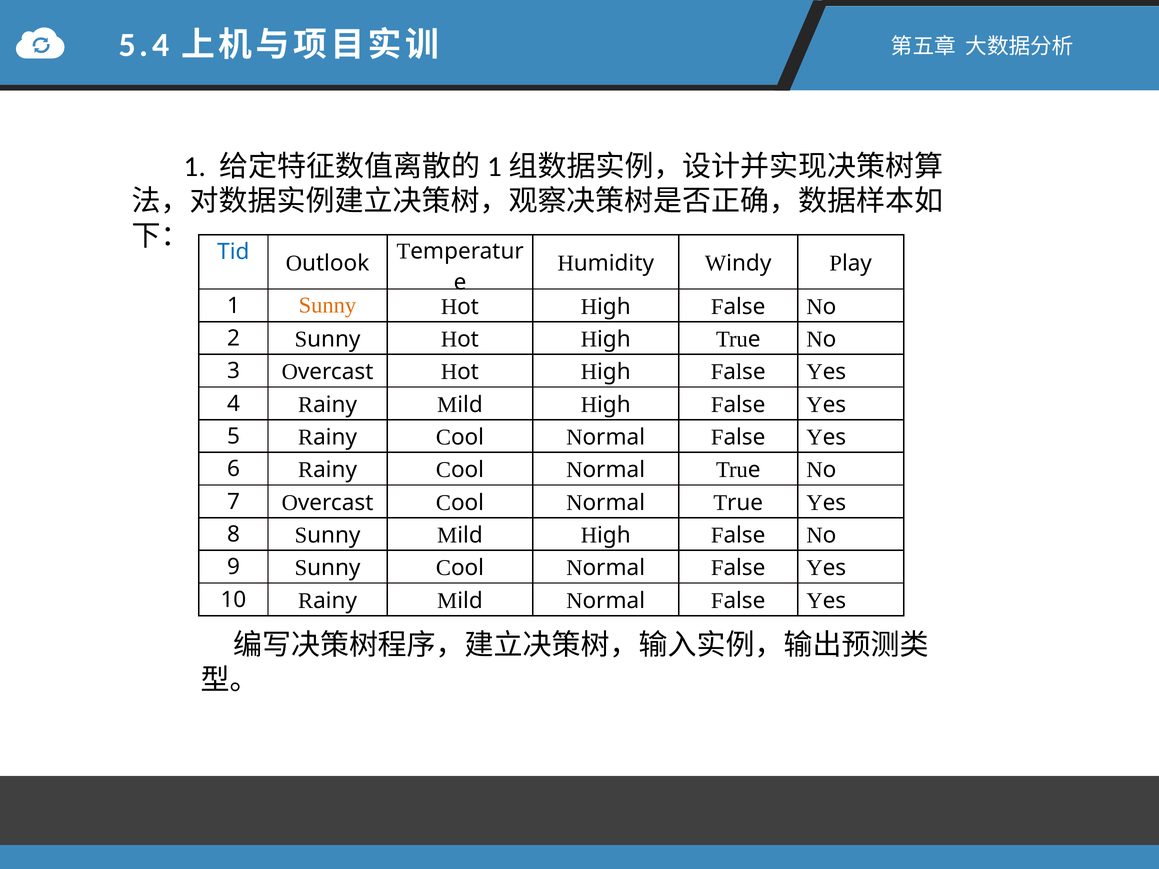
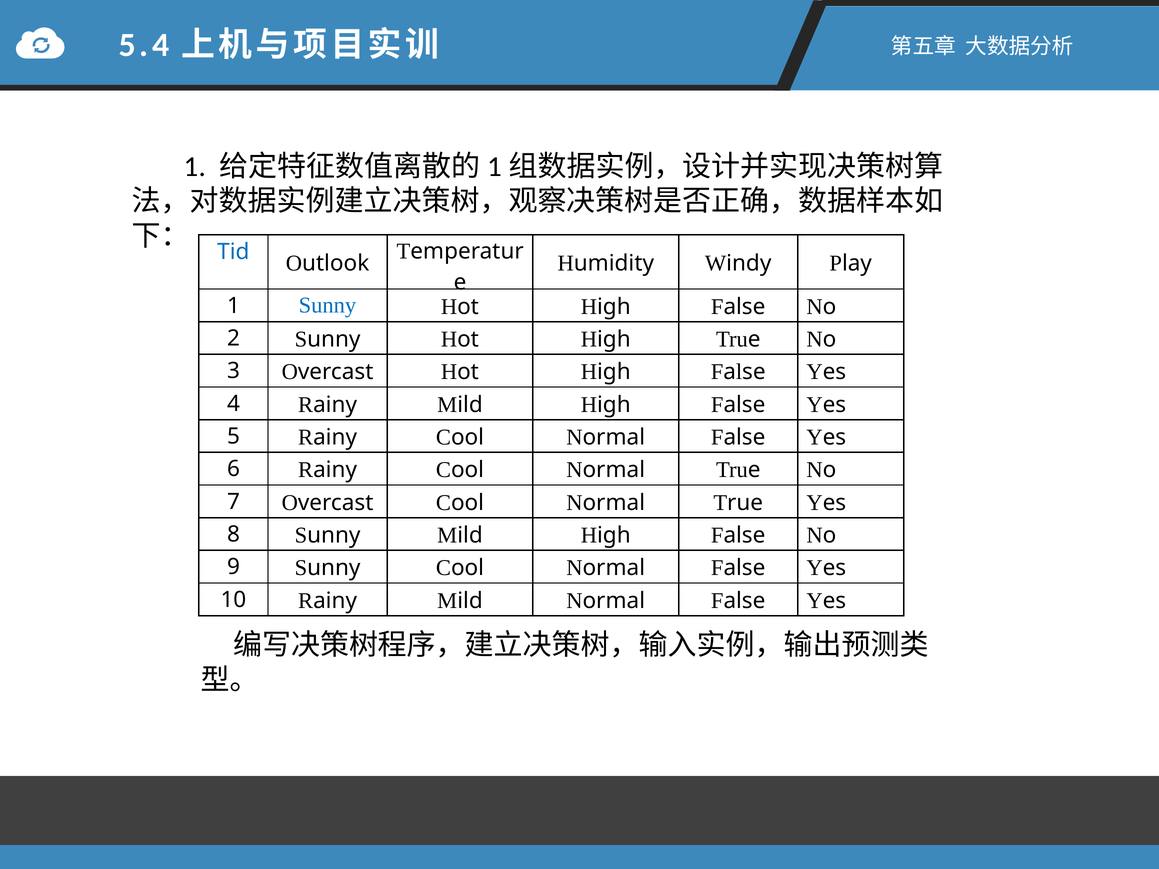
Sunny colour: orange -> blue (327, 306)
